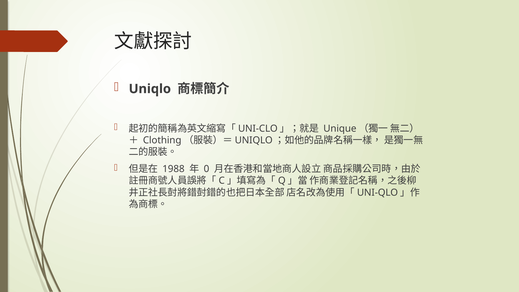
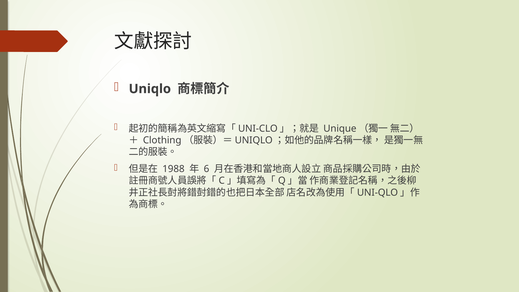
0: 0 -> 6 (206, 169)
